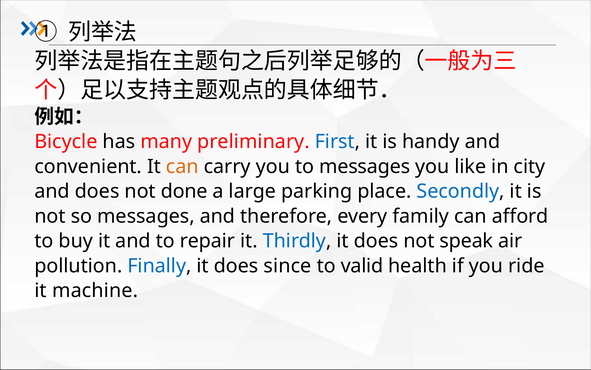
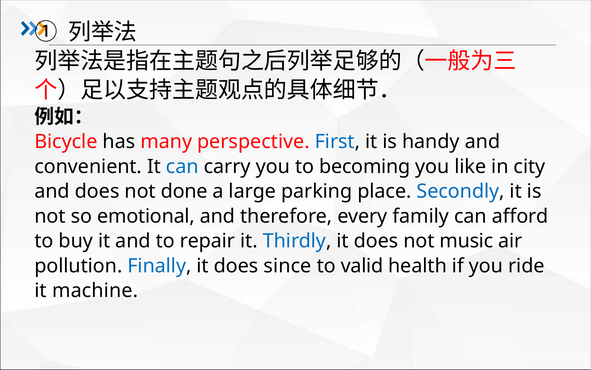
preliminary: preliminary -> perspective (253, 141)
can colour: orange -> blue (182, 166)
to messages: messages -> becoming (365, 166)
so messages: messages -> emotional (146, 216)
speak: speak -> music (466, 241)
